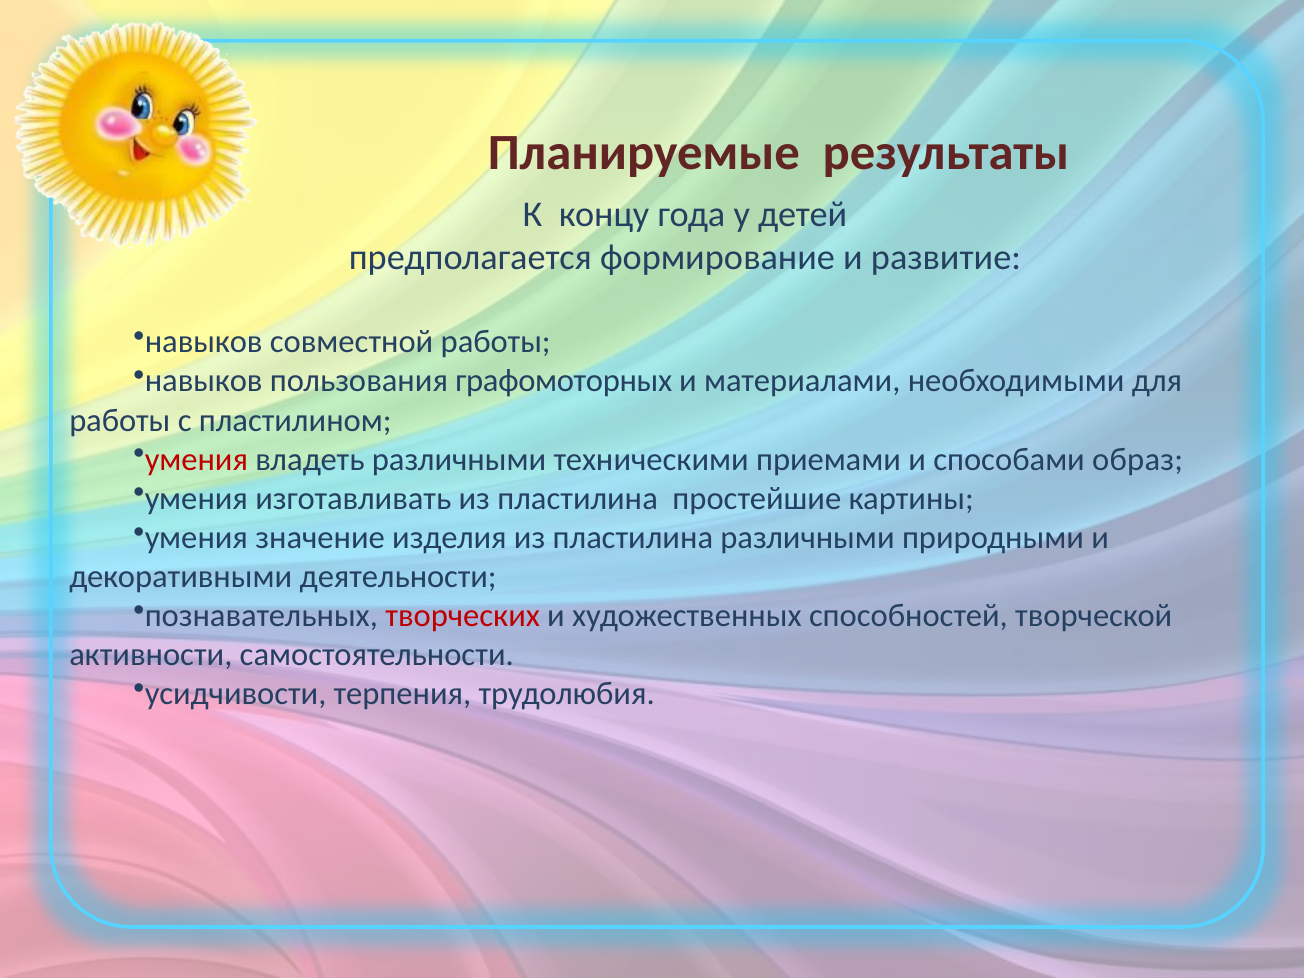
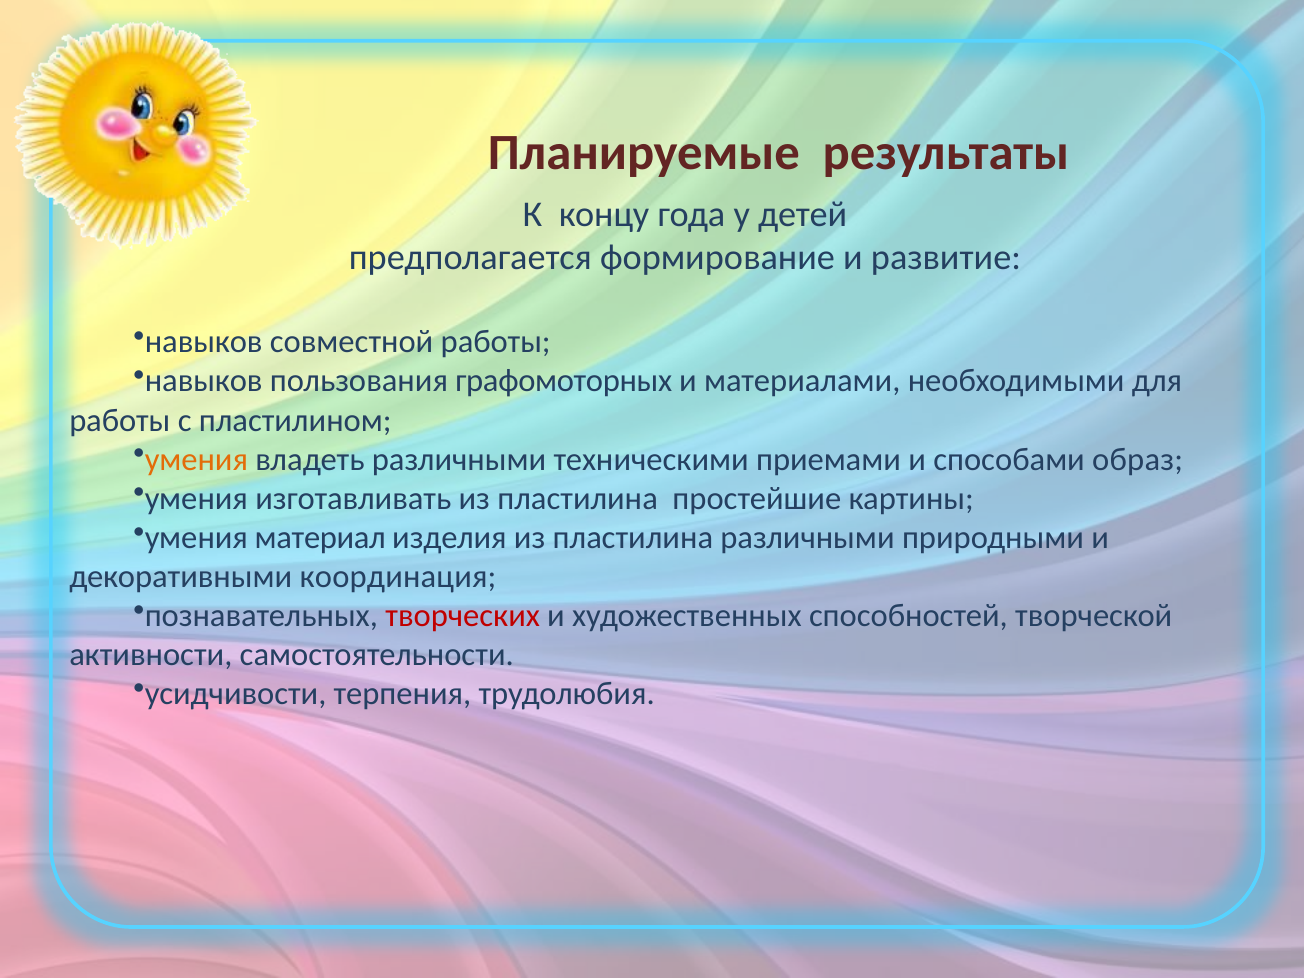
умения colour: red -> orange (196, 459)
значение: значение -> материал (320, 538)
деятельности: деятельности -> координация (398, 577)
